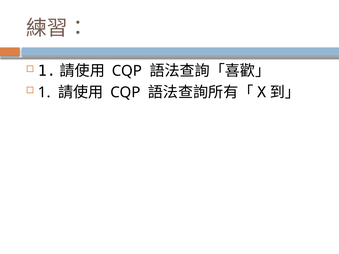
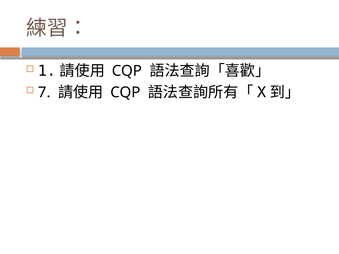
1: 1 -> 7 (44, 92)
